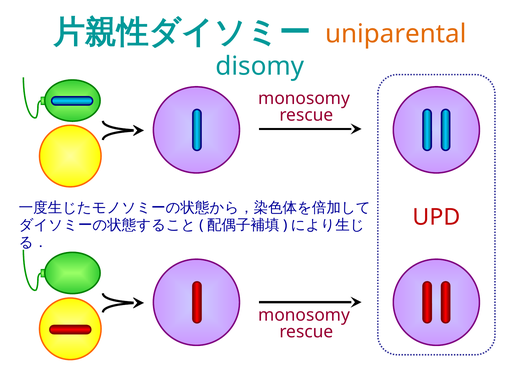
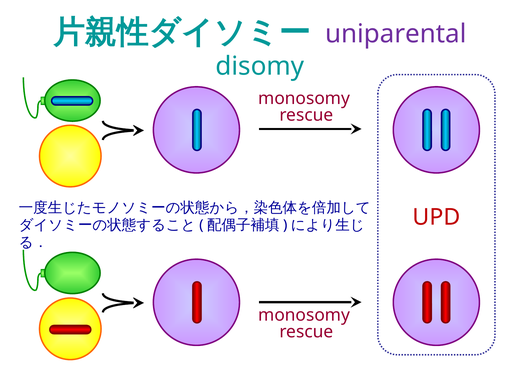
uniparental colour: orange -> purple (396, 34)
